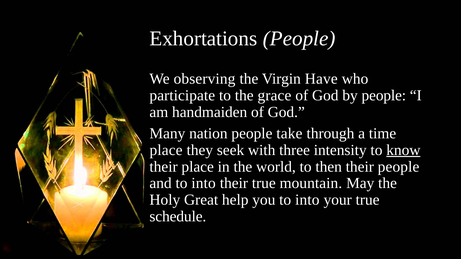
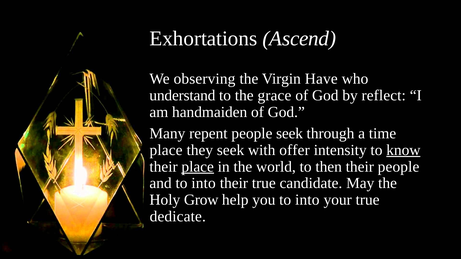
Exhortations People: People -> Ascend (299, 39)
participate: participate -> understand (182, 96)
by people: people -> reflect (384, 96)
nation: nation -> repent (208, 134)
people take: take -> seek (290, 134)
three: three -> offer (294, 150)
place underline: none -> present (198, 167)
mountain: mountain -> candidate (311, 183)
Great: Great -> Grow (201, 200)
schedule: schedule -> dedicate (178, 217)
